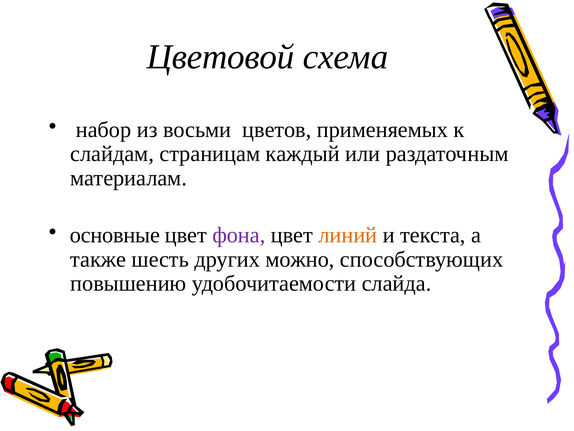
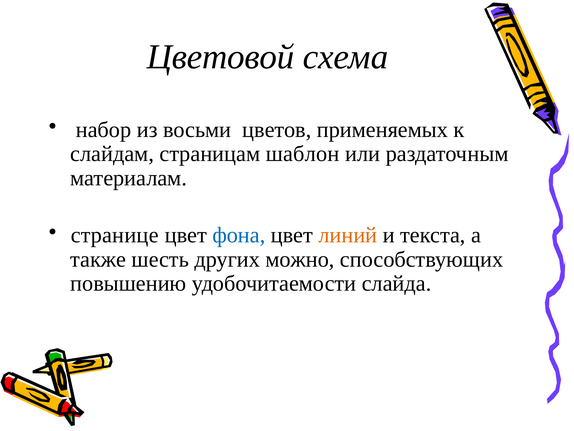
каждый: каждый -> шаблон (303, 154)
основные: основные -> странице (115, 235)
фона colour: purple -> blue (239, 235)
